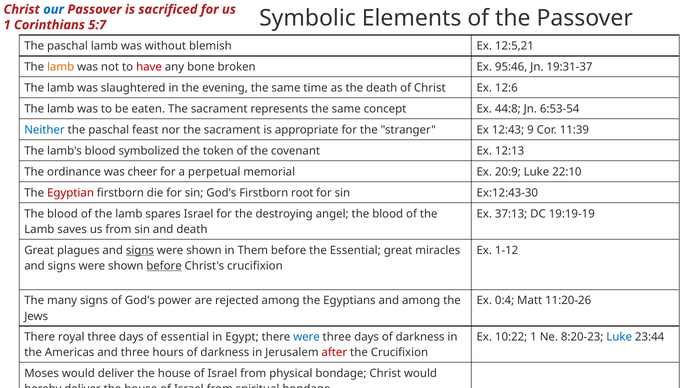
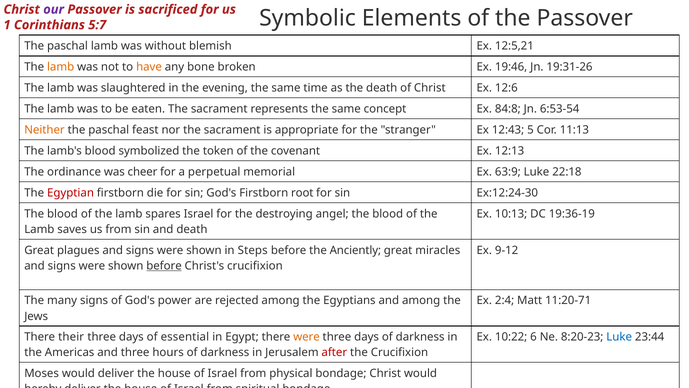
our colour: blue -> purple (54, 9)
have colour: red -> orange (149, 67)
95:46: 95:46 -> 19:46 (511, 67)
19:31-37: 19:31-37 -> 19:31-26 (569, 67)
44:8: 44:8 -> 84:8 (508, 109)
Neither colour: blue -> orange (44, 130)
9: 9 -> 5 (530, 130)
11:39: 11:39 -> 11:13 (574, 130)
20:9: 20:9 -> 63:9 (508, 172)
22:10: 22:10 -> 22:18 (567, 172)
Ex:12:43-30: Ex:12:43-30 -> Ex:12:24-30 (507, 193)
37:13: 37:13 -> 10:13 (511, 214)
19:19-19: 19:19-19 -> 19:36-19 (572, 214)
signs underline: present -> none (140, 250)
Them: Them -> Steps (253, 250)
the Essential: Essential -> Anciently (355, 250)
1-12: 1-12 -> 9-12 (507, 250)
0:4: 0:4 -> 2:4 (505, 300)
11:20-26: 11:20-26 -> 11:20-71 (568, 300)
royal: royal -> their (71, 337)
were colour: blue -> orange (307, 337)
10:22 1: 1 -> 6 (534, 337)
